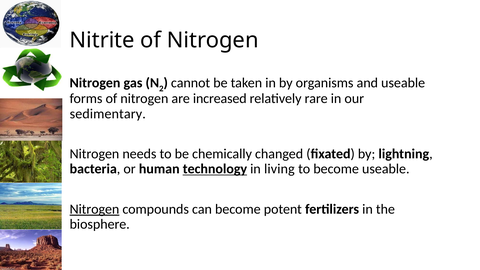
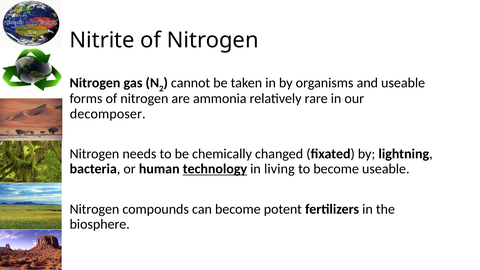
increased: increased -> ammonia (220, 99)
sedimentary: sedimentary -> decomposer (108, 114)
Nitrogen underline: present -> none (94, 209)
